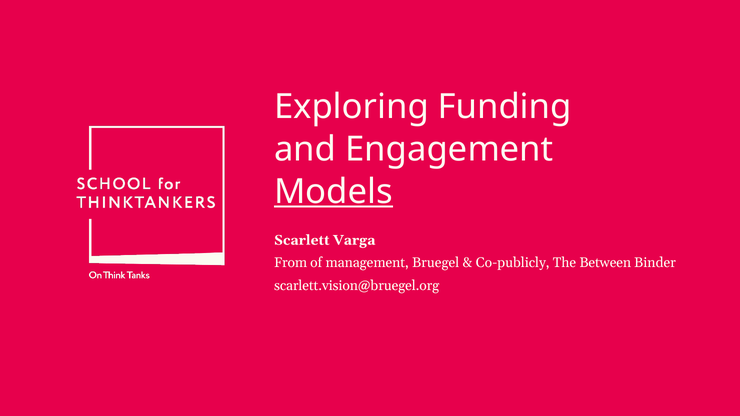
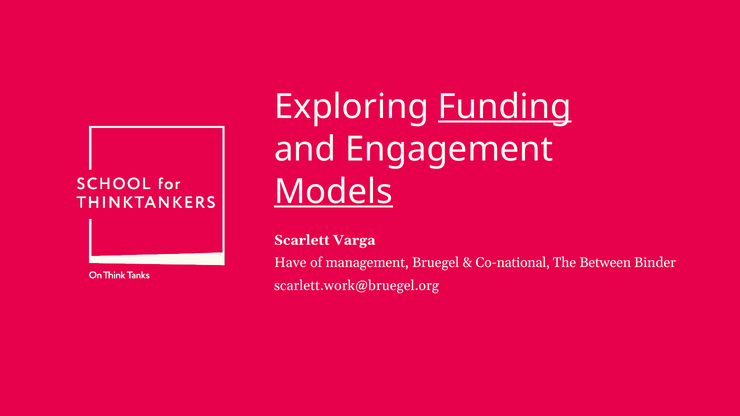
Funding underline: none -> present (505, 107)
From: From -> Have (290, 263)
Co-publicly: Co-publicly -> Co-national (513, 263)
scarlett.vision@bruegel.org: scarlett.vision@bruegel.org -> scarlett.work@bruegel.org (357, 286)
